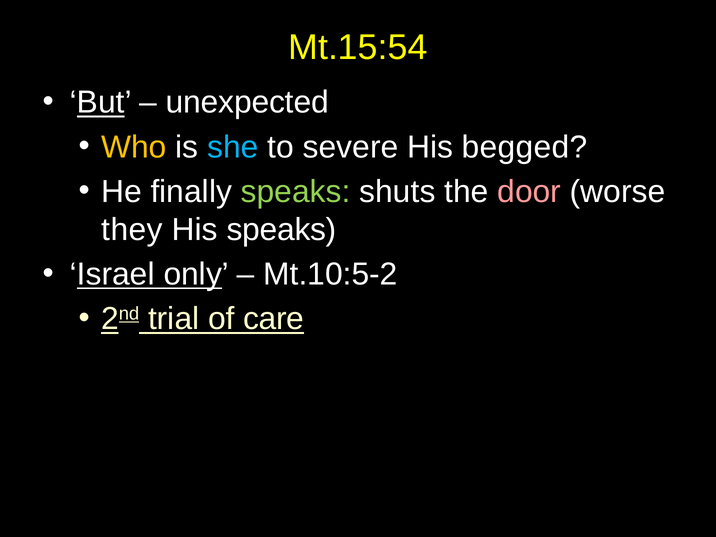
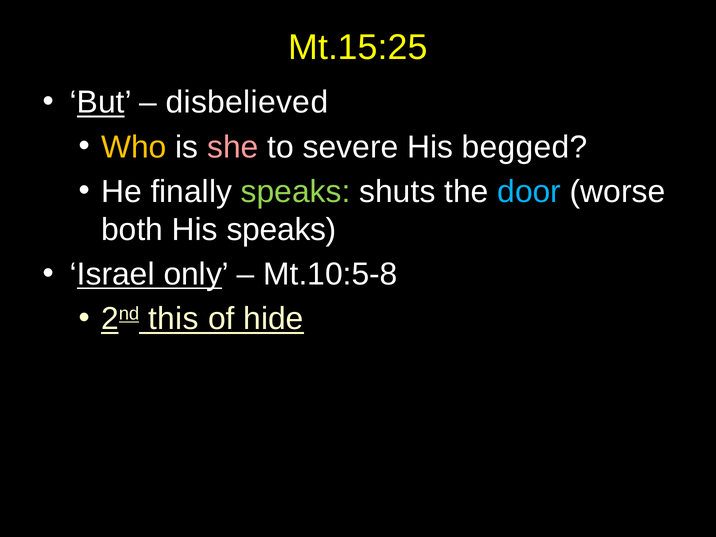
Mt.15:54: Mt.15:54 -> Mt.15:25 (358, 47)
unexpected: unexpected -> disbelieved (247, 102)
she colour: light blue -> pink (233, 147)
door colour: pink -> light blue (529, 192)
they: they -> both (132, 230)
Mt.10:5-2: Mt.10:5-2 -> Mt.10:5-8 (330, 274)
trial: trial -> this (174, 319)
care: care -> hide (274, 319)
